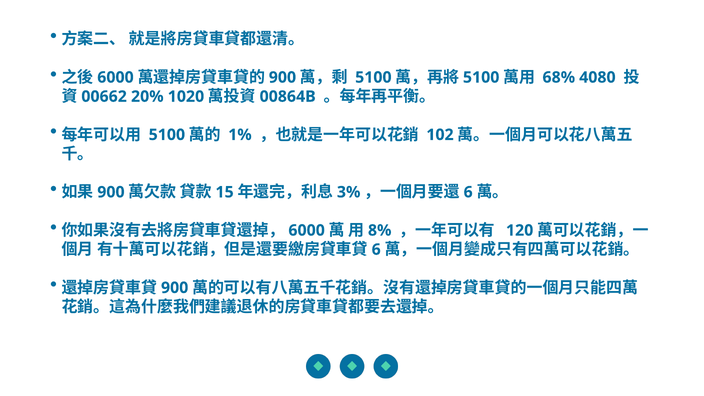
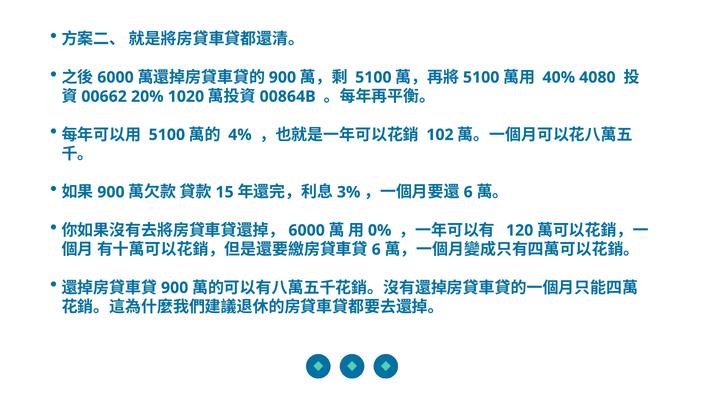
68%: 68% -> 40% (559, 77)
1%: 1% -> 4% (240, 135)
8%: 8% -> 0% (380, 230)
